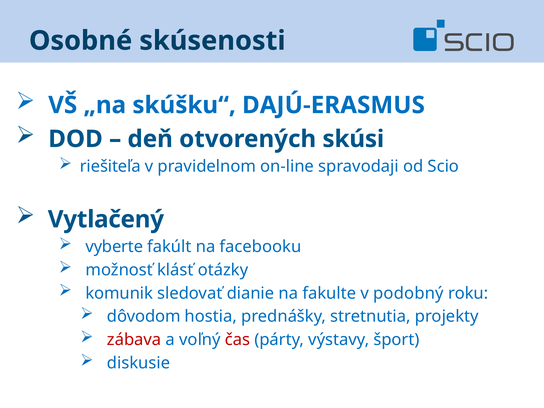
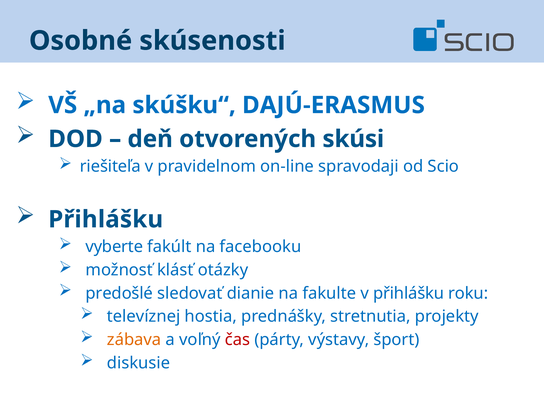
Vytlačený: Vytlačený -> Přihlášku (106, 219)
komunik: komunik -> predošlé (119, 293)
v podobný: podobný -> přihlášku (409, 293)
dôvodom: dôvodom -> televíznej (144, 316)
zábava colour: red -> orange (134, 340)
